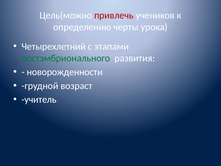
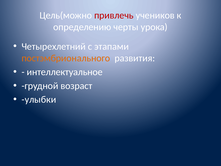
постэмбрионального colour: green -> orange (66, 58)
новорожденности: новорожденности -> интеллектуальное (65, 72)
учитель: учитель -> улыбки (39, 99)
